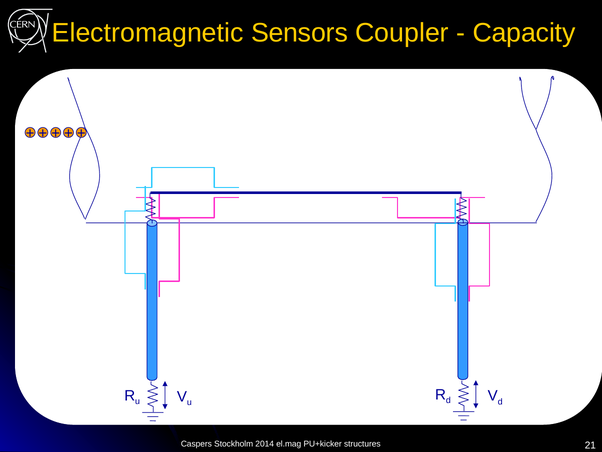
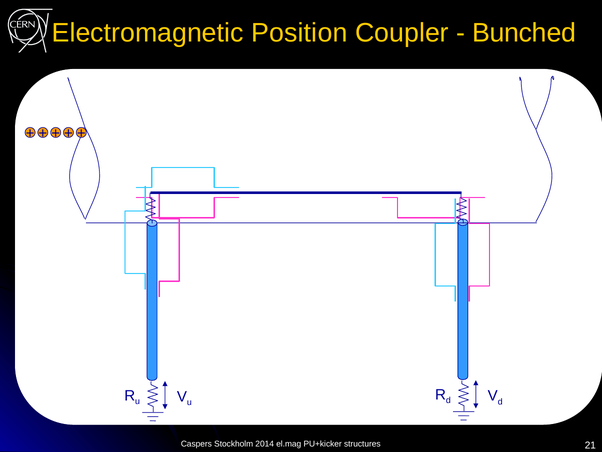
Sensors: Sensors -> Position (299, 33)
Capacity: Capacity -> Bunched (524, 33)
